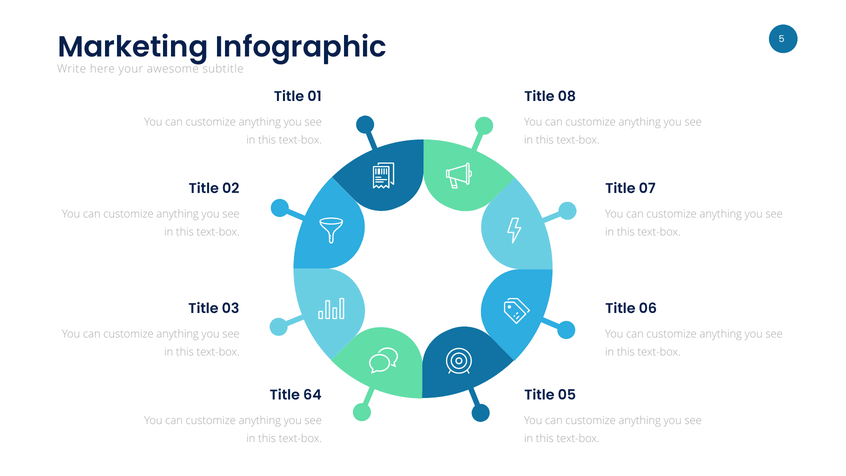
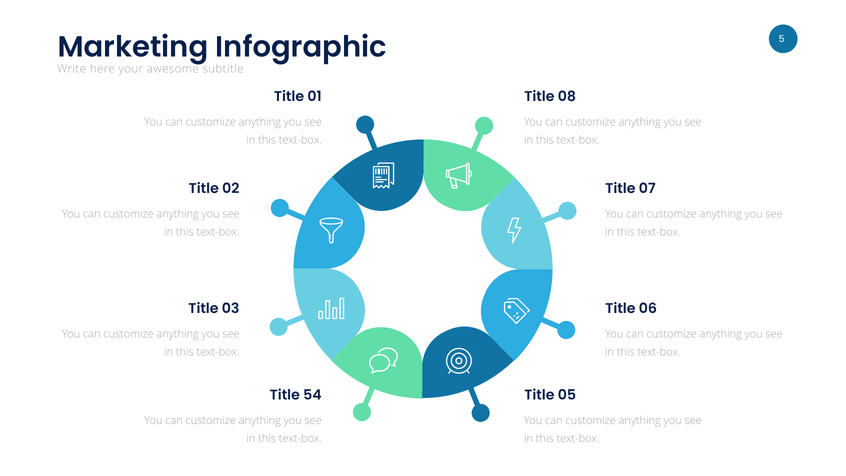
64: 64 -> 54 (312, 395)
